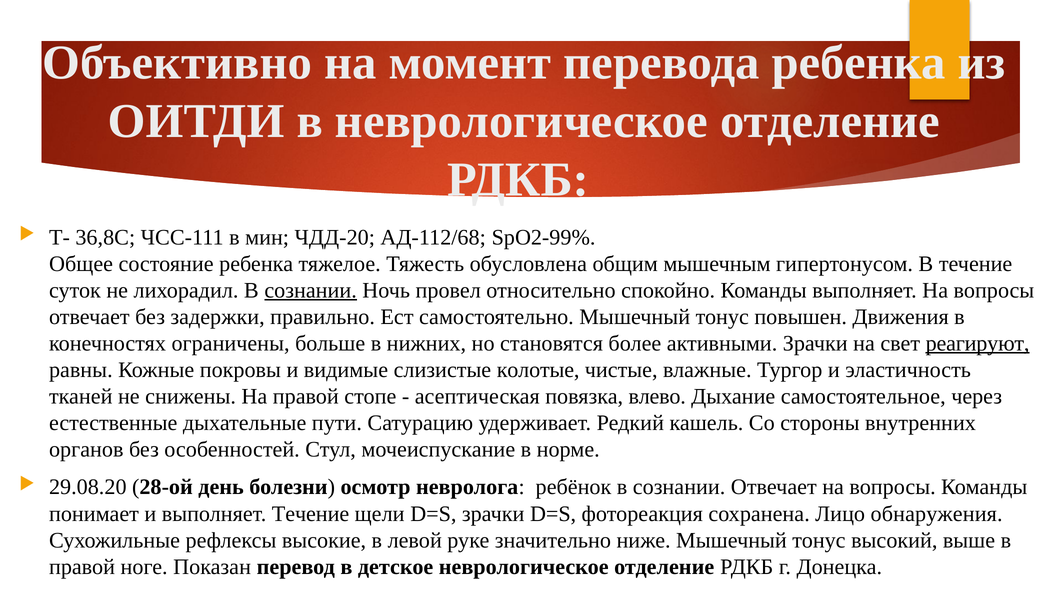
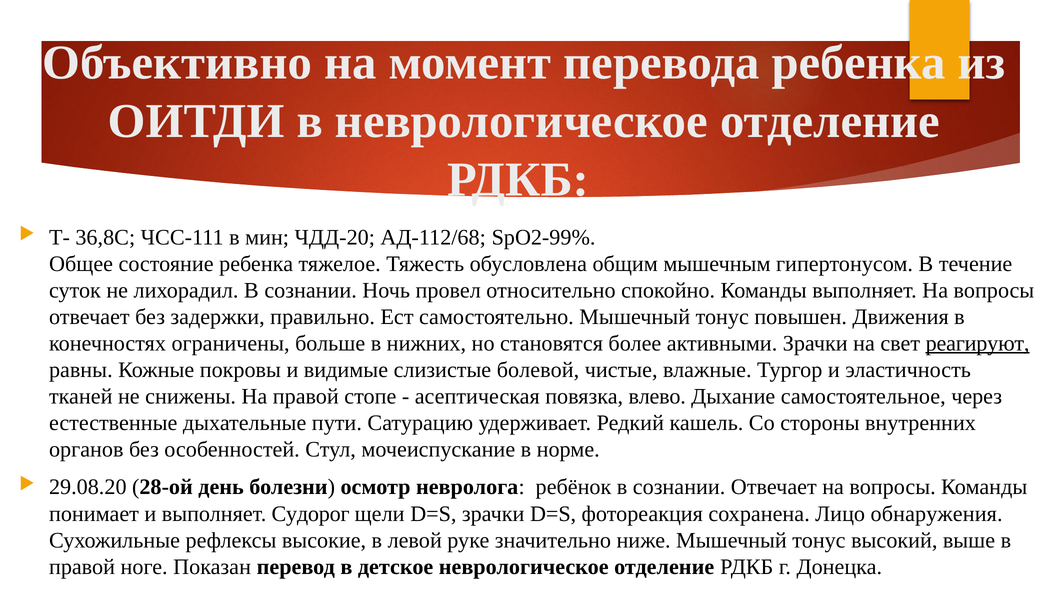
сознании underline: present -> none (311, 290)
колотые: колотые -> болевой (538, 370)
выполняет Течение: Течение -> Судорог (311, 514)
